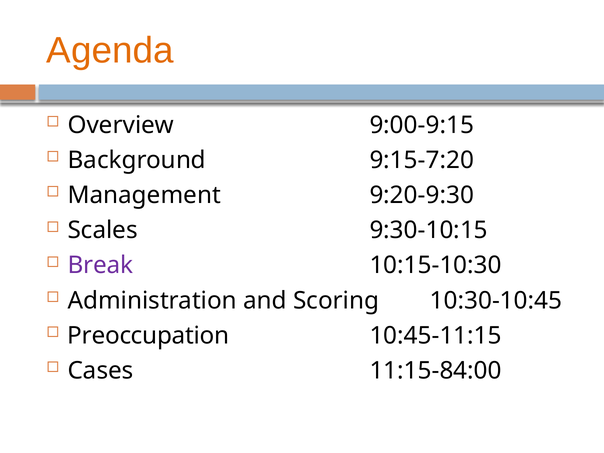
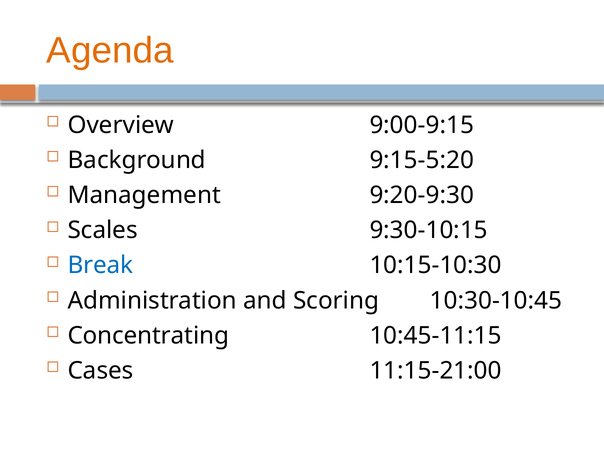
9:15-7:20: 9:15-7:20 -> 9:15-5:20 (422, 160)
Break colour: purple -> blue (100, 265)
Preoccupation: Preoccupation -> Concentrating (148, 336)
11:15-84:00: 11:15-84:00 -> 11:15-21:00 (436, 371)
